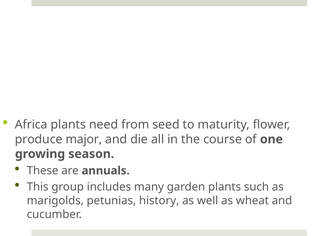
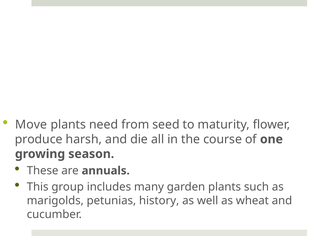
Africa: Africa -> Move (31, 125)
major: major -> harsh (84, 139)
